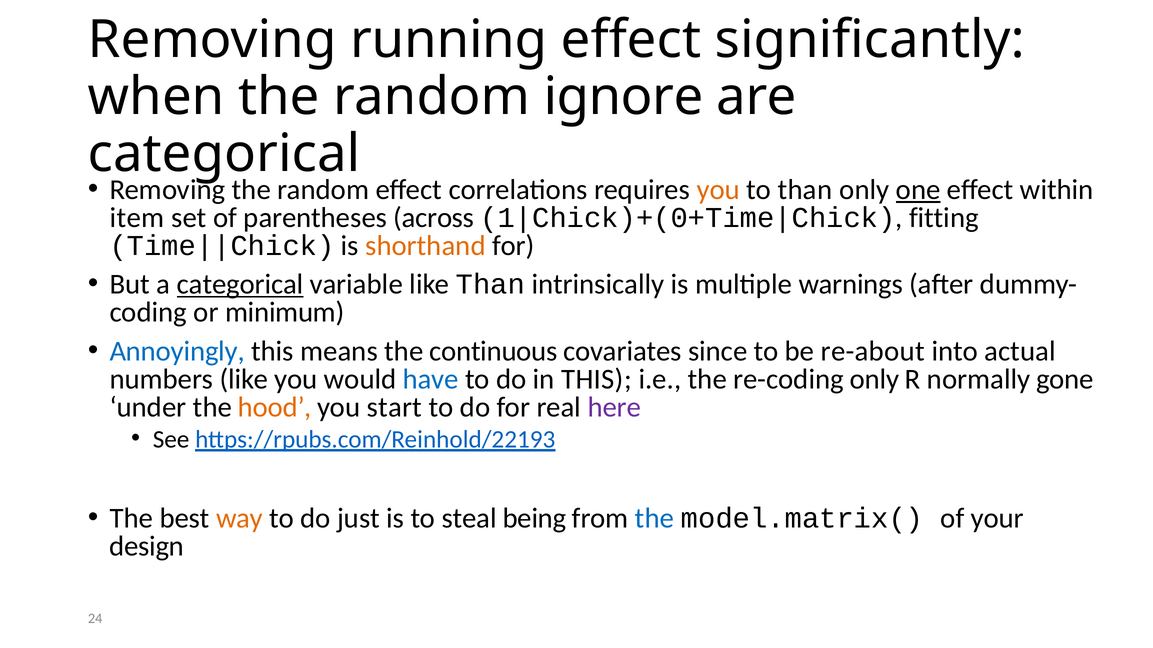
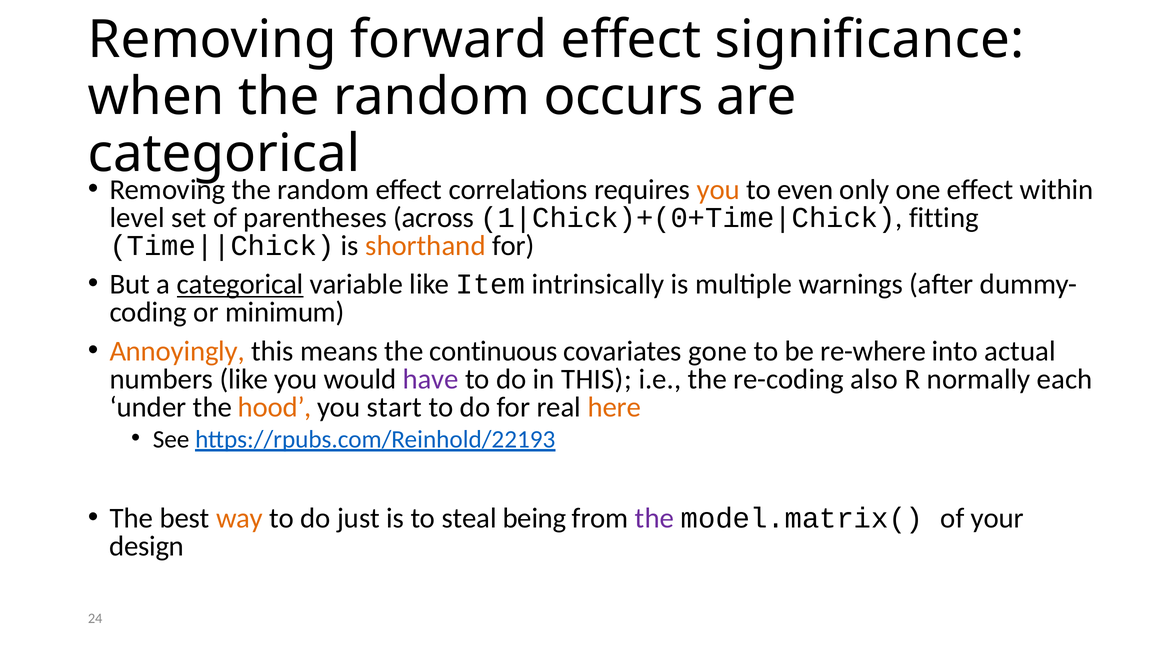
running: running -> forward (449, 40)
significantly: significantly -> significance (870, 40)
ignore: ignore -> occurs (624, 97)
to than: than -> even (805, 190)
one underline: present -> none (918, 190)
item: item -> level (137, 218)
like Than: Than -> Item (490, 285)
Annoyingly colour: blue -> orange (177, 352)
since: since -> gone (718, 352)
re-about: re-about -> re-where (873, 352)
have colour: blue -> purple (431, 380)
re-coding only: only -> also (874, 380)
gone: gone -> each (1065, 380)
here colour: purple -> orange (614, 408)
the colour: blue -> purple (655, 519)
